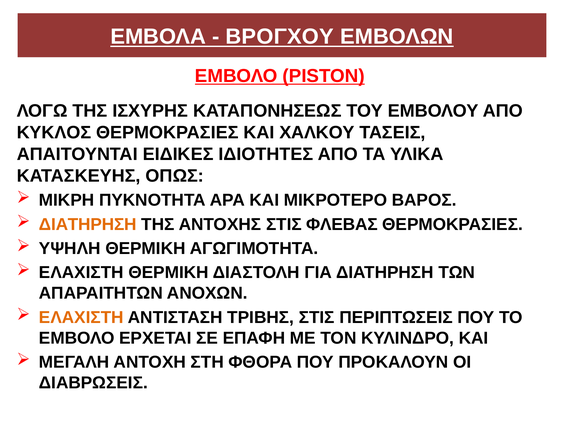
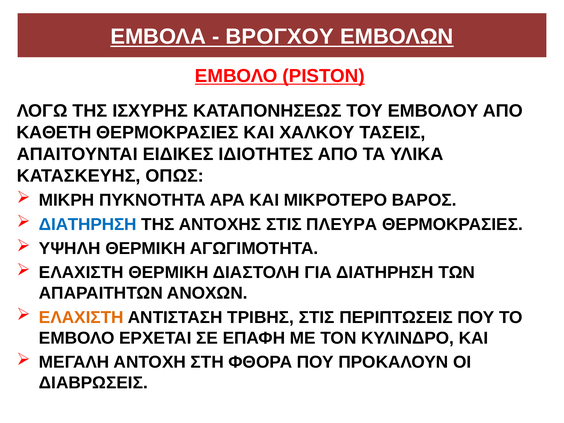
ΚΥΚΛΟΣ: ΚΥΚΛΟΣ -> ΚΑΘΕΤΗ (54, 133)
ΔΙΑΤΗΡΗΣΗ colour: orange -> blue (88, 224)
ΦΛΕΒΑΣ: ΦΛΕΒΑΣ -> ΠΛΕΥΡΑ (342, 224)
